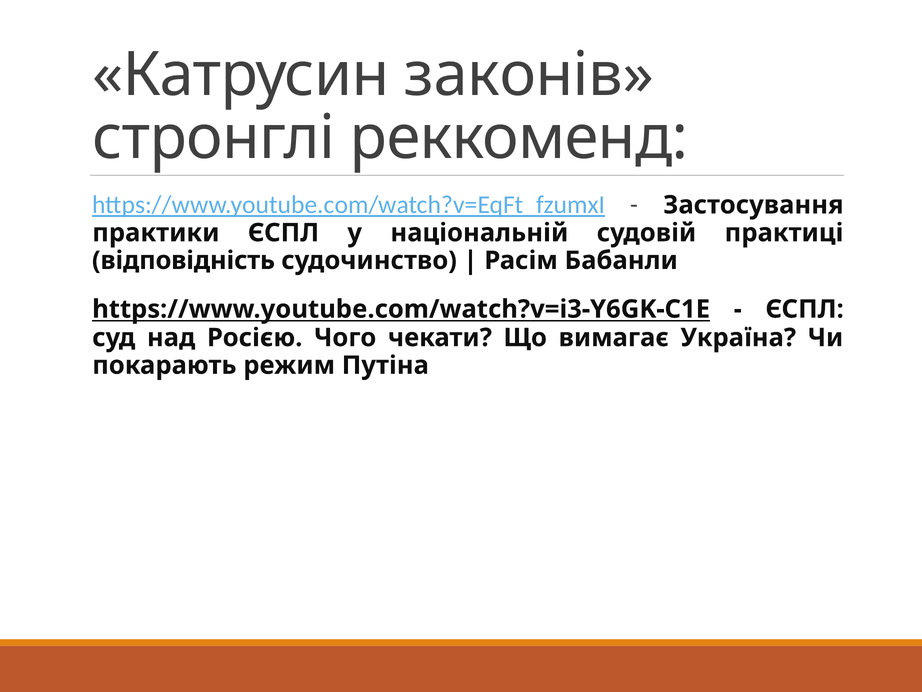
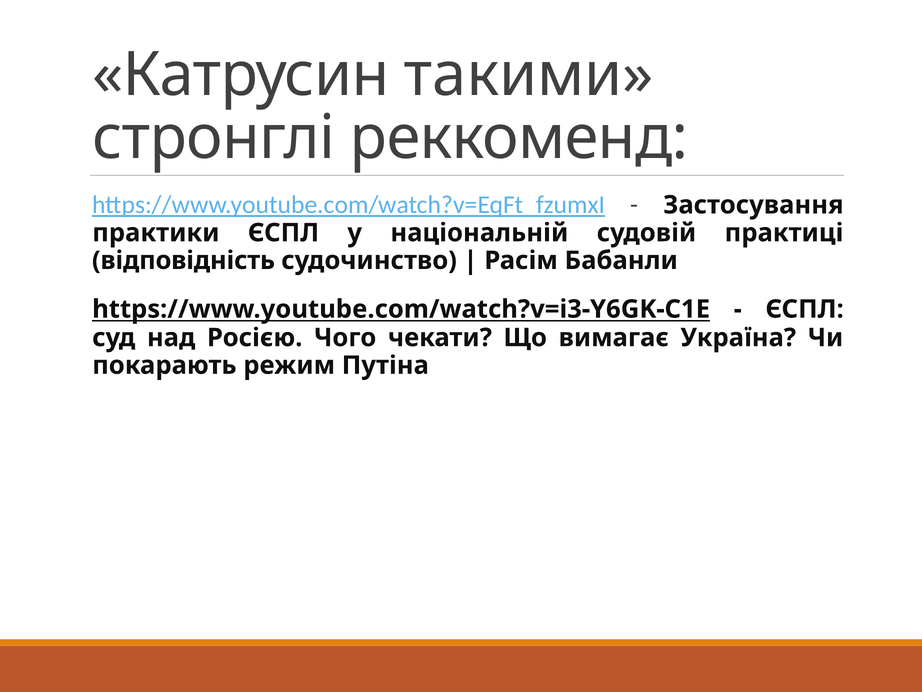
законів: законів -> такими (529, 75)
